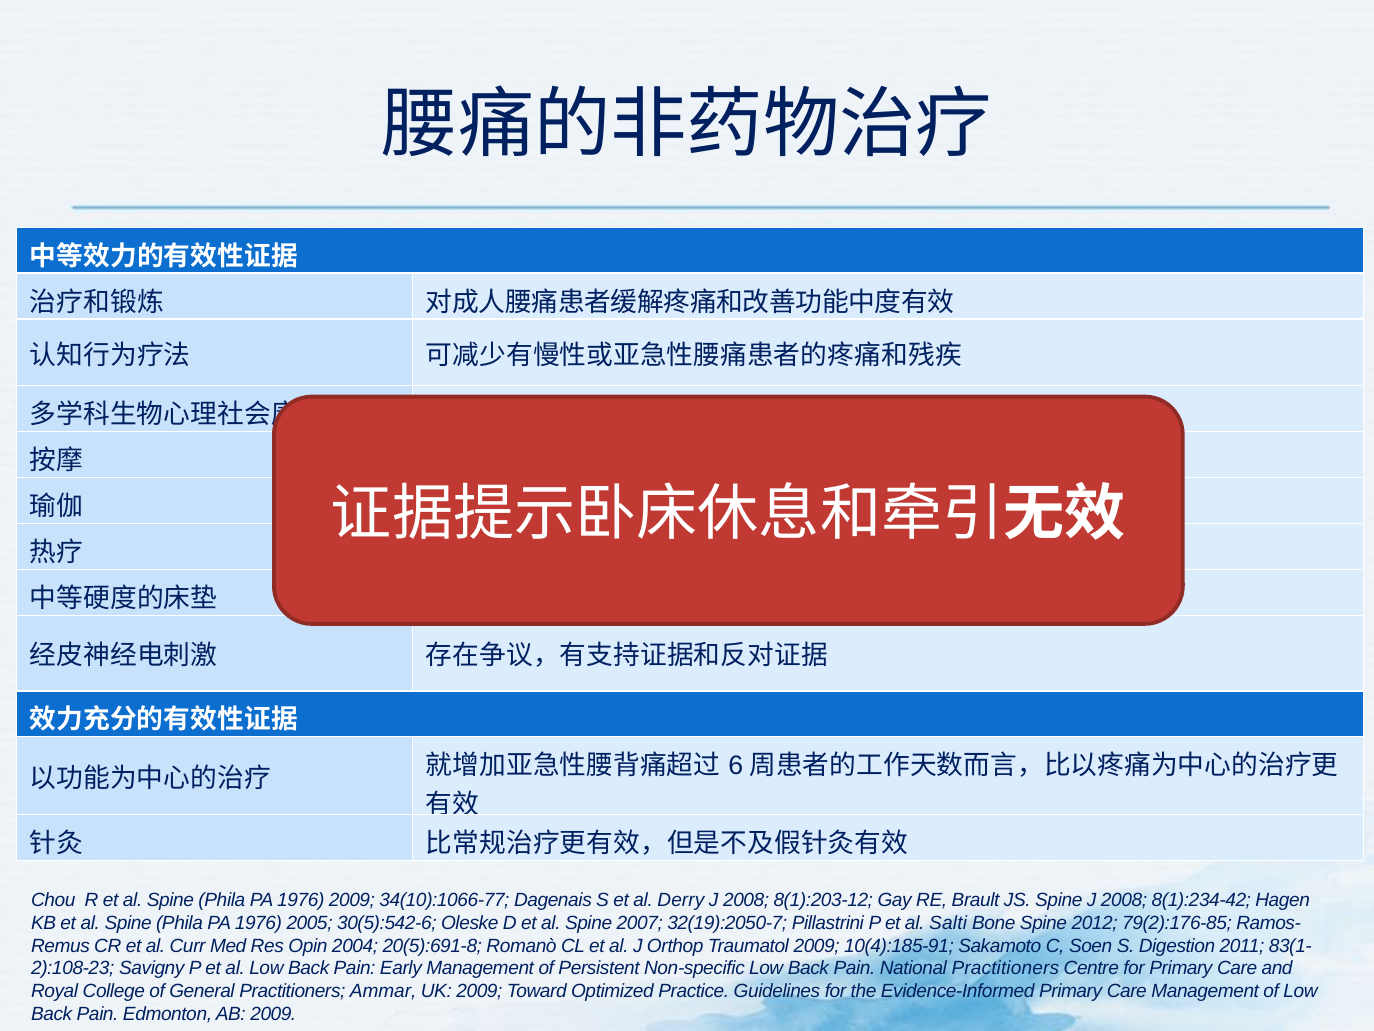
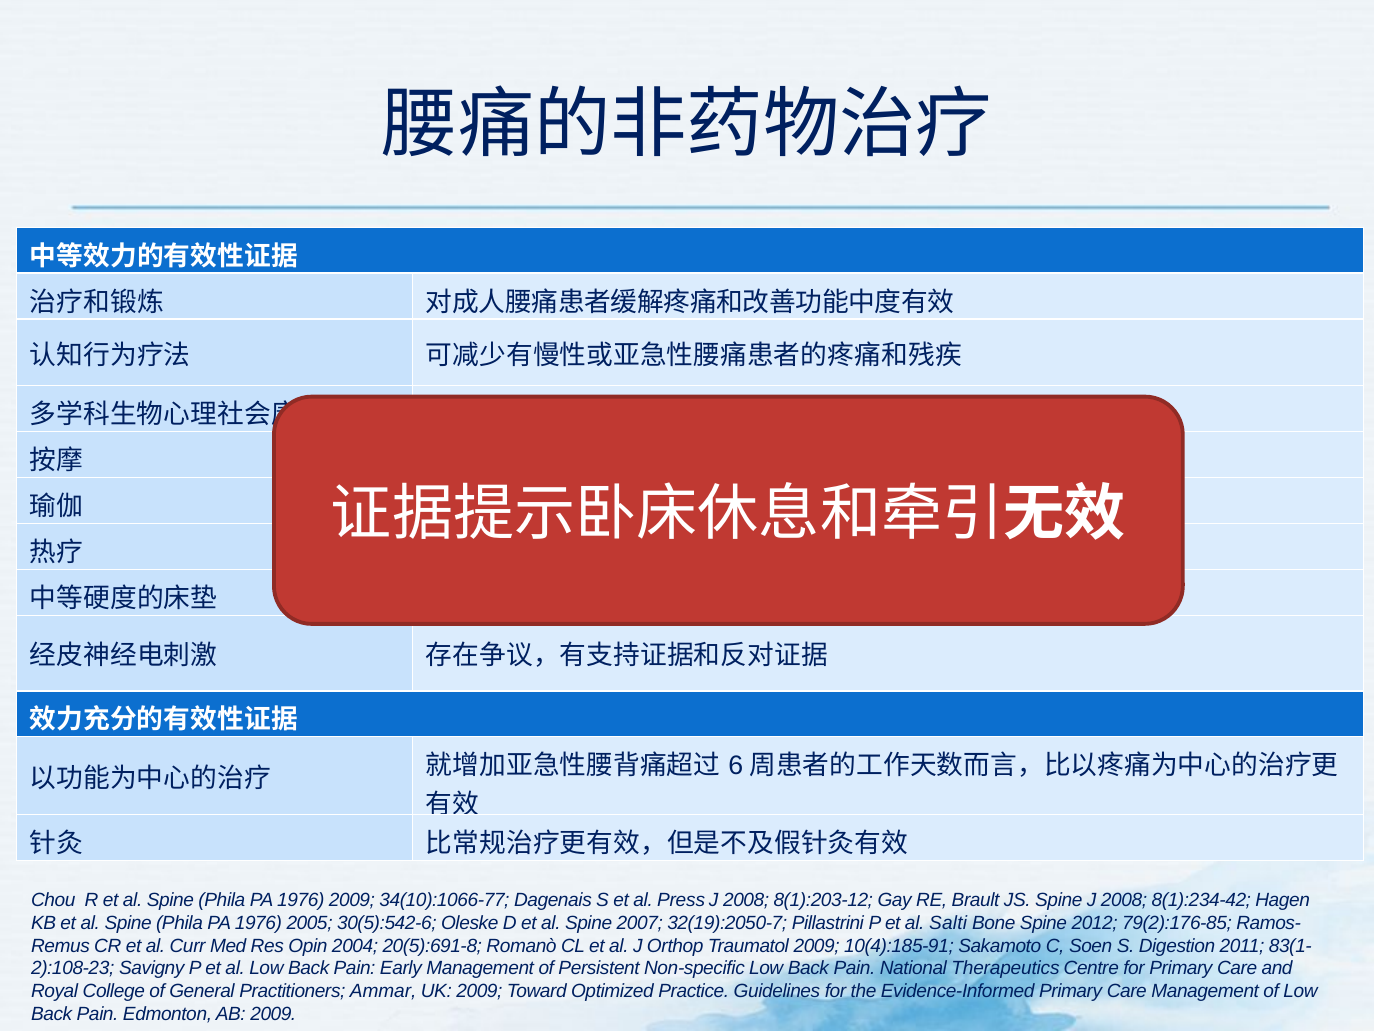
Derry: Derry -> Press (681, 899)
National Practitioners: Practitioners -> Therapeutics (1006, 968)
